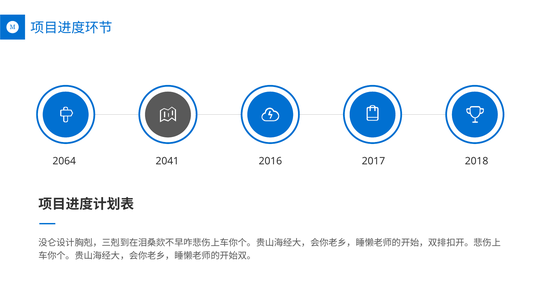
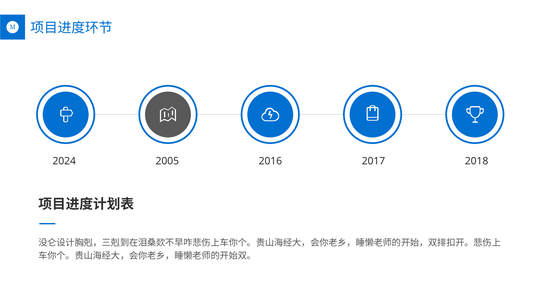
2064: 2064 -> 2024 (64, 161)
2041: 2041 -> 2005 (167, 161)
